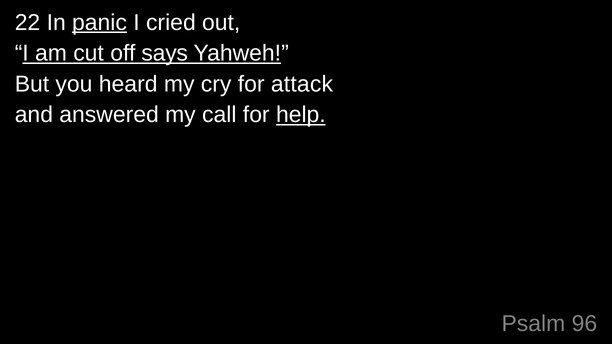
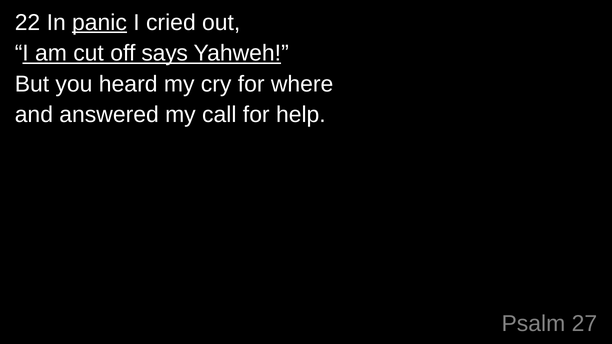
attack: attack -> where (302, 84)
help underline: present -> none (301, 115)
96: 96 -> 27 (584, 324)
